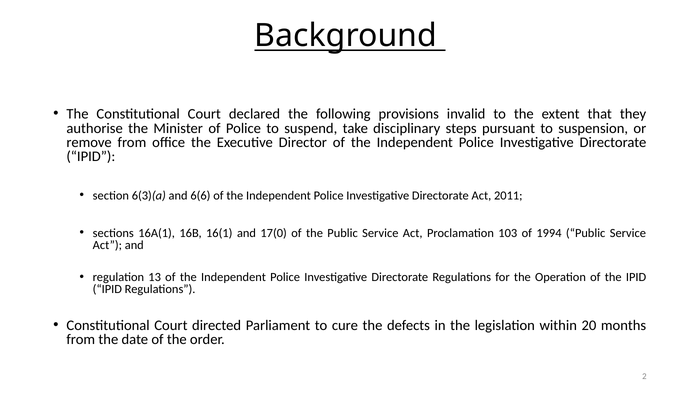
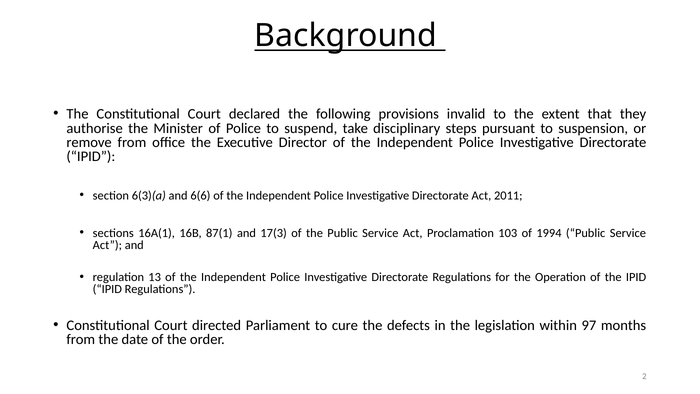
16(1: 16(1 -> 87(1 (219, 233)
17(0: 17(0 -> 17(3 (274, 233)
20: 20 -> 97 (589, 325)
